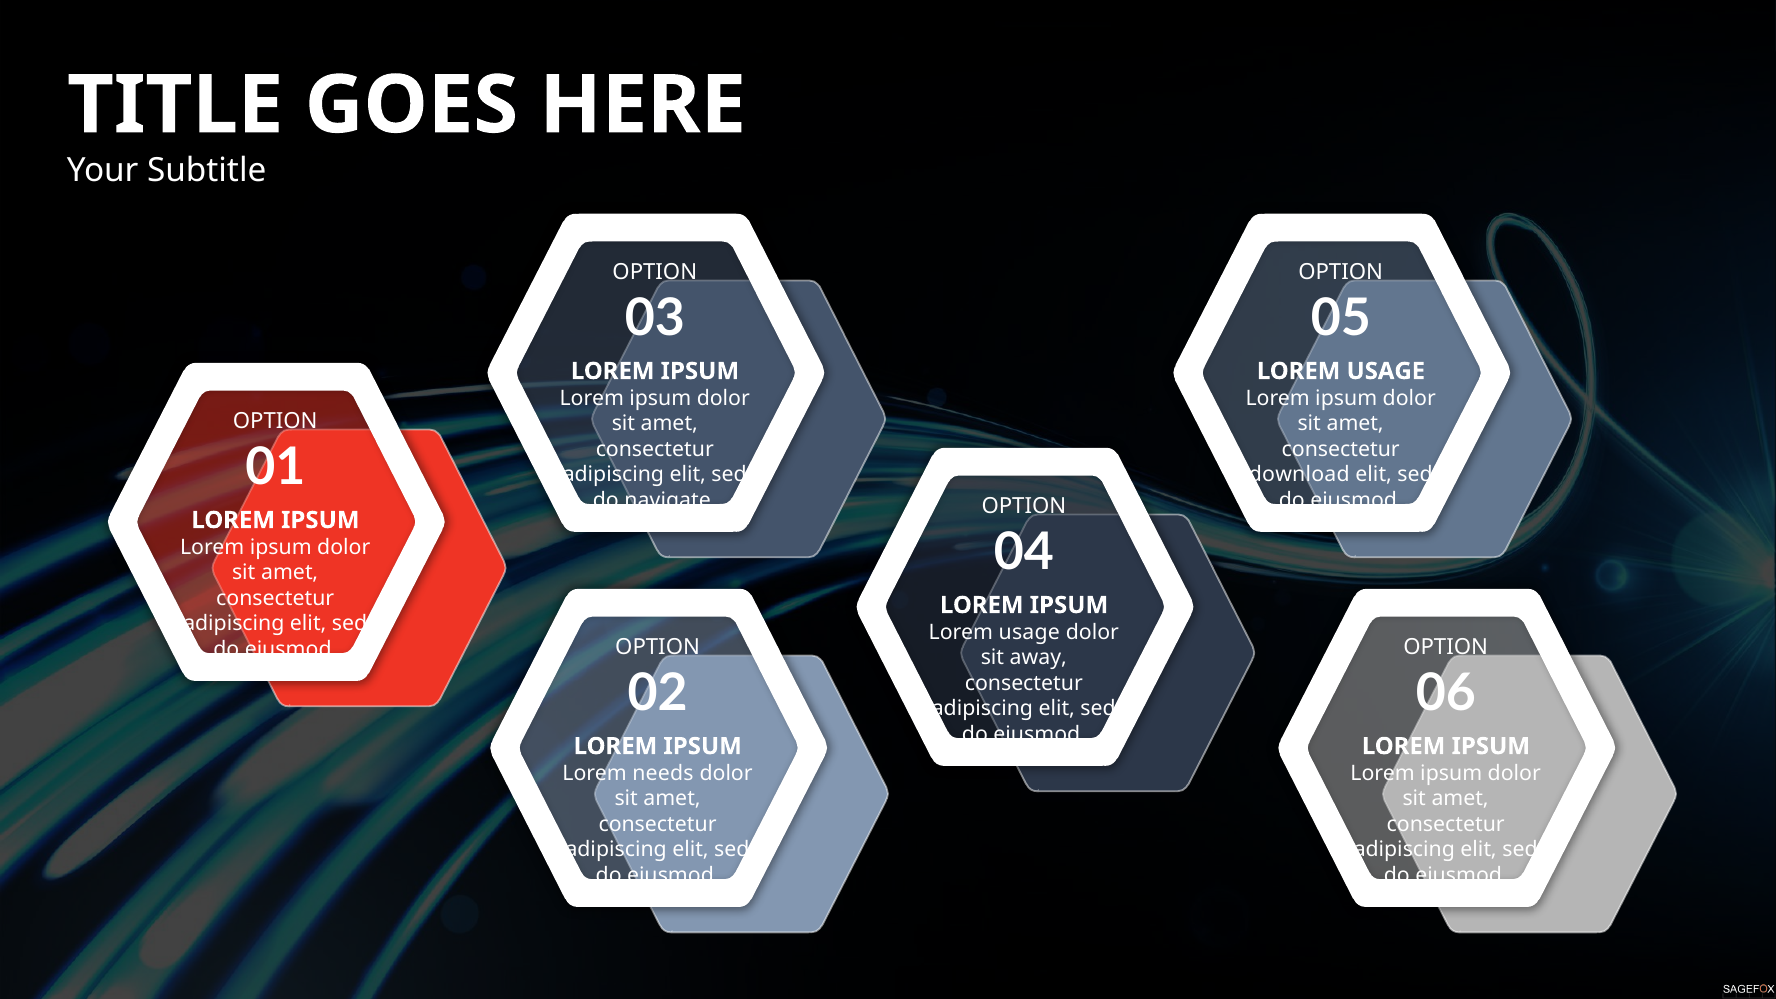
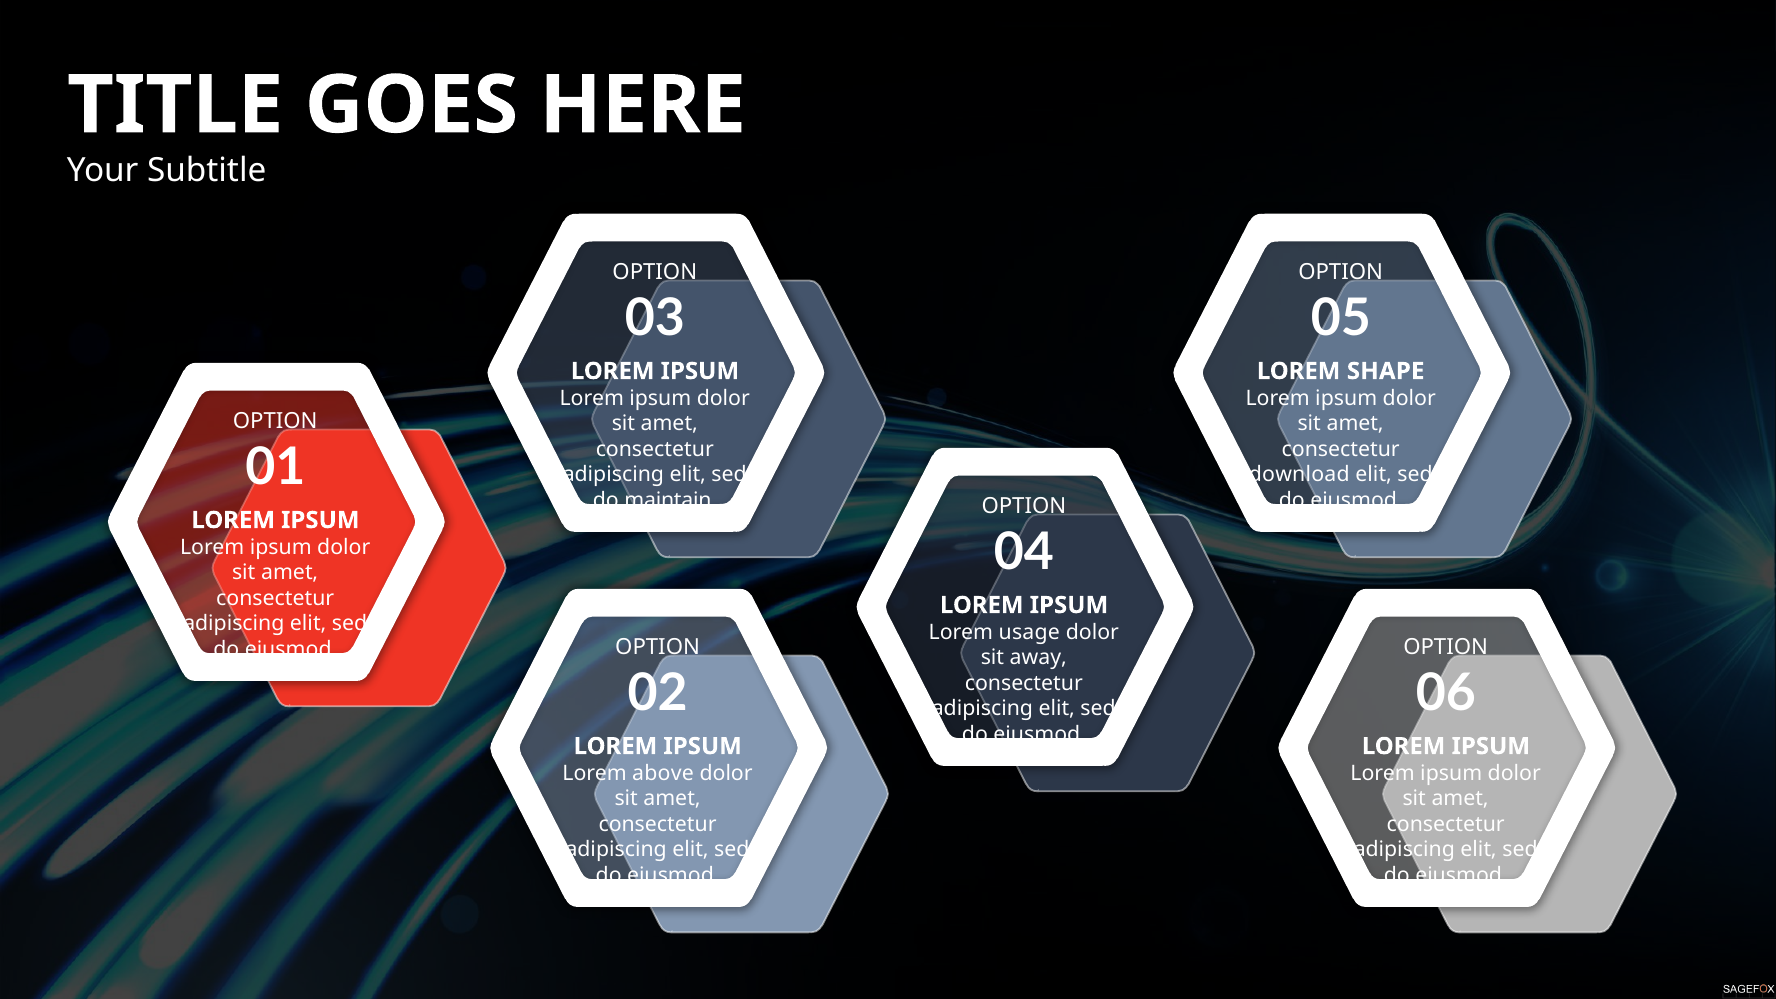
USAGE: USAGE -> SHAPE (1386, 371)
navigate: navigate -> maintain (671, 500)
needs: needs -> above (663, 773)
